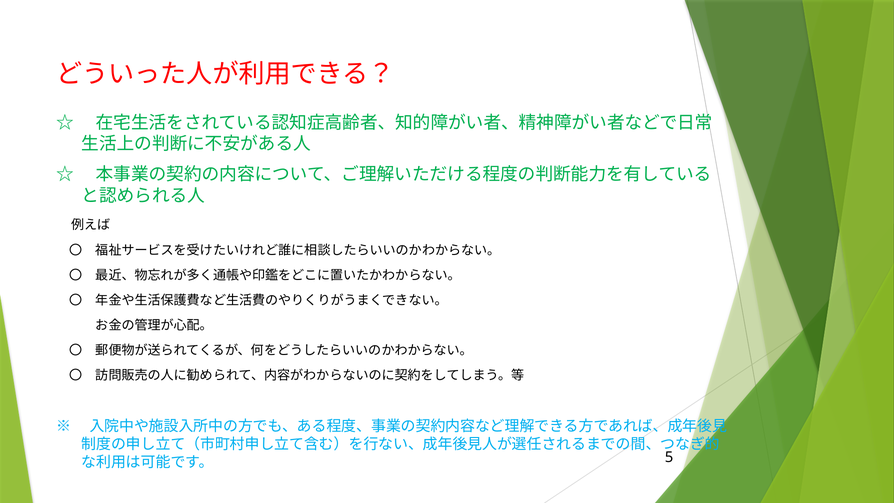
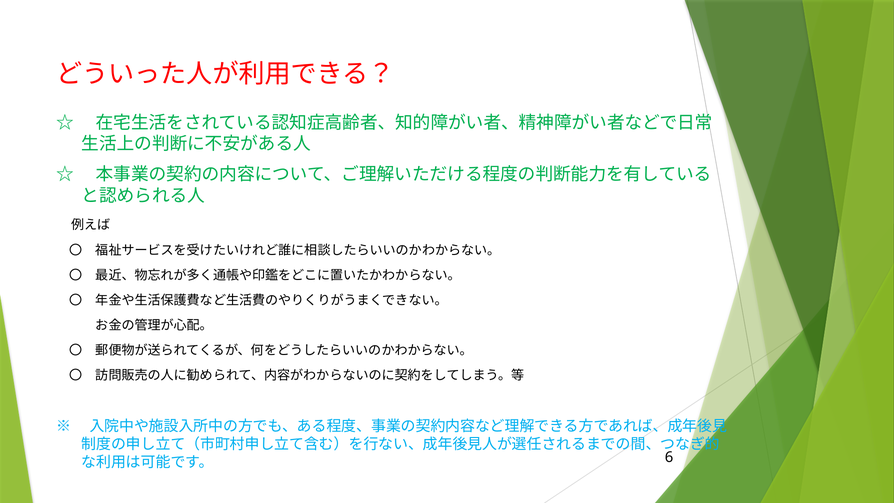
5: 5 -> 6 (669, 457)
